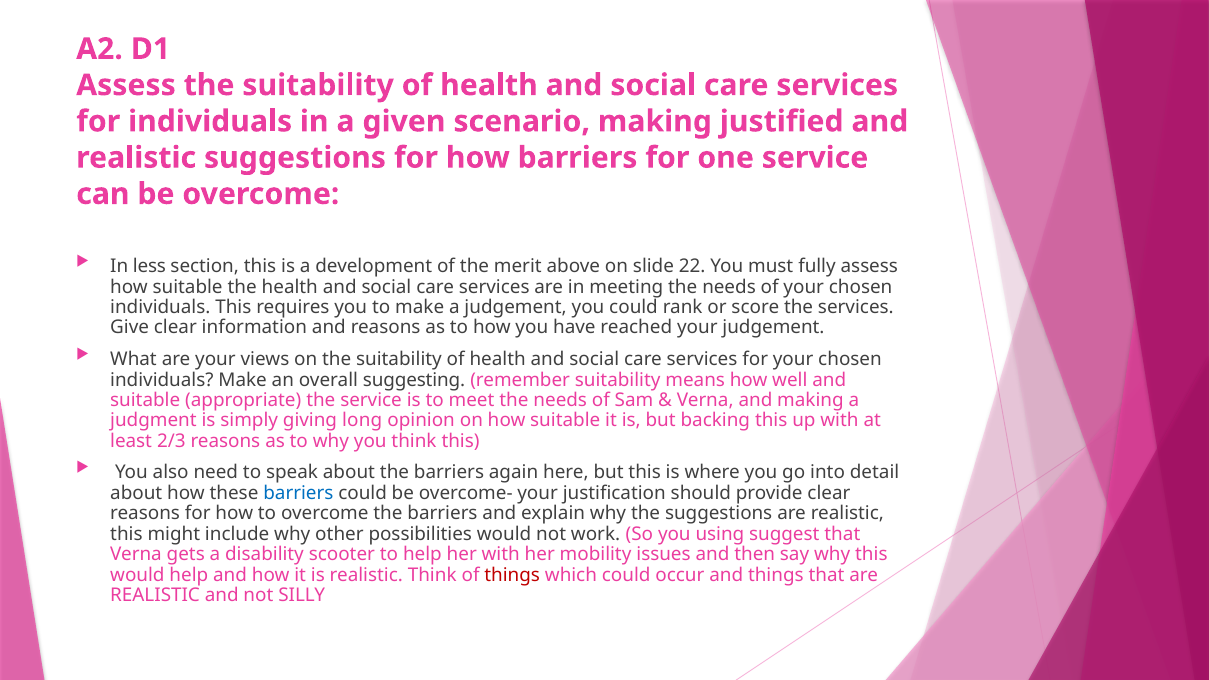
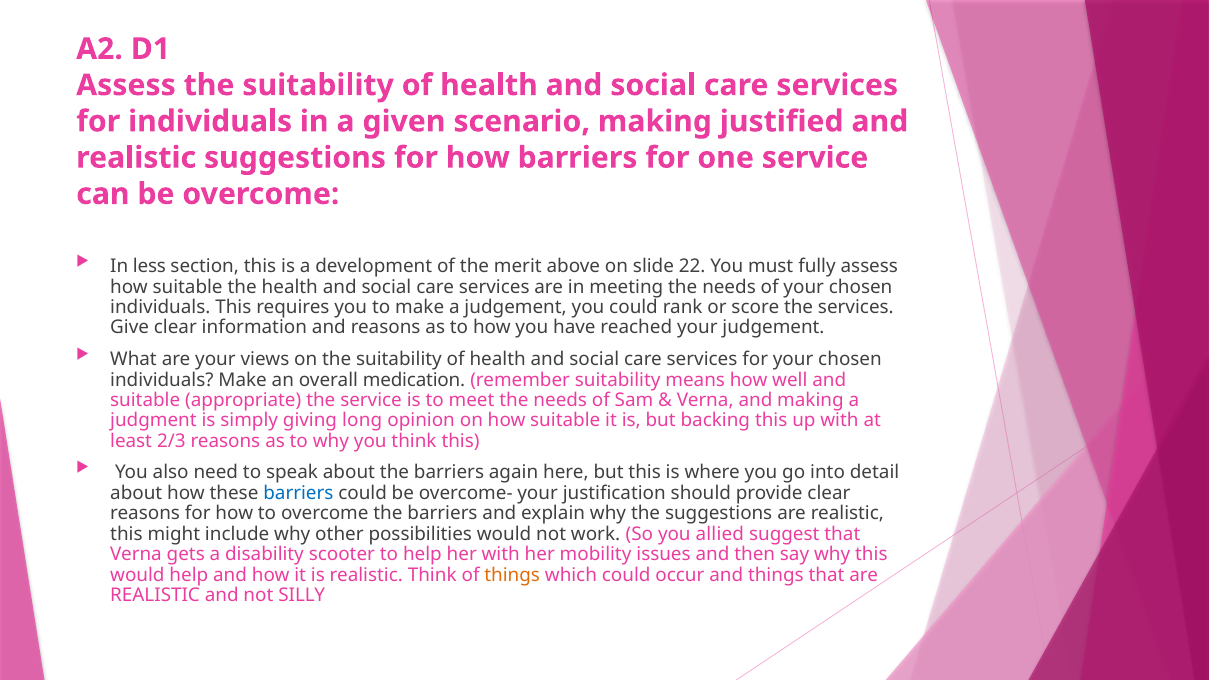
suggesting: suggesting -> medication (414, 380)
using: using -> allied (720, 534)
things colour: red -> orange (512, 575)
